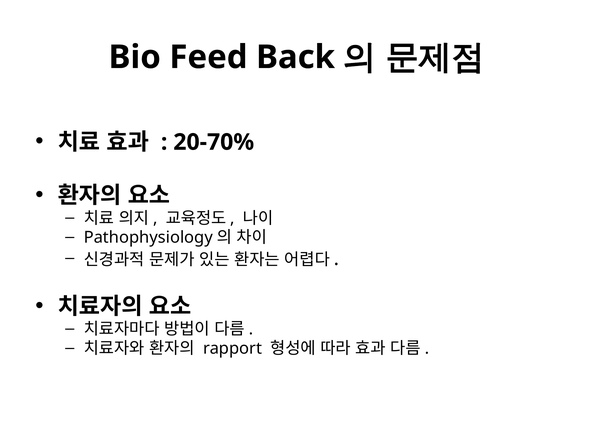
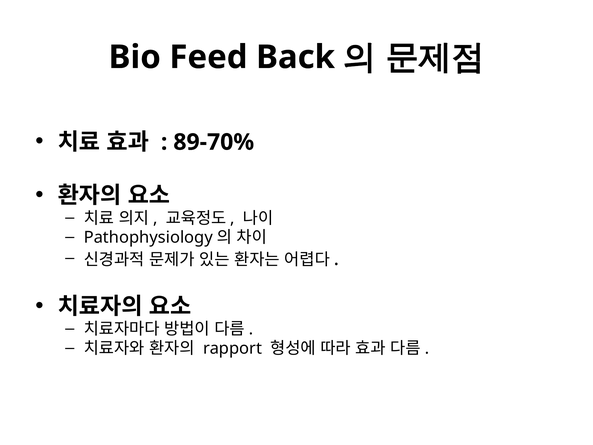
20-70%: 20-70% -> 89-70% (214, 142)
